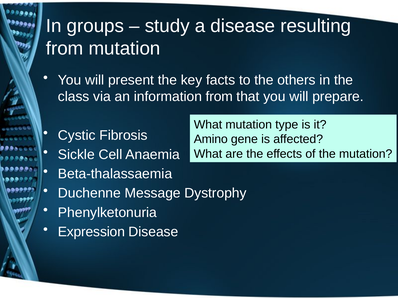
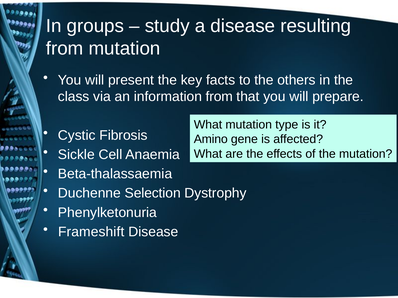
Message: Message -> Selection (153, 193)
Expression: Expression -> Frameshift (91, 232)
